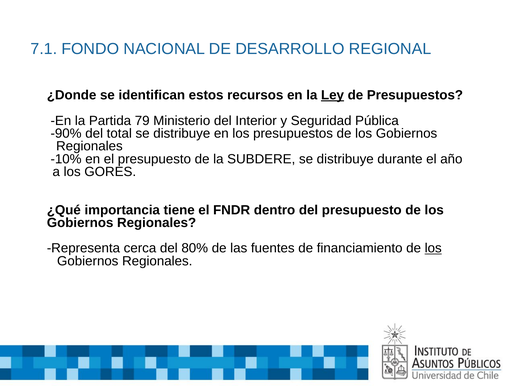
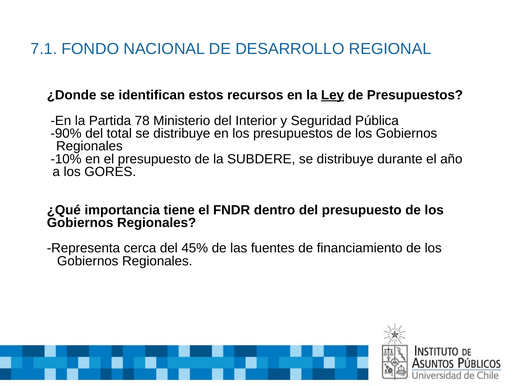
79: 79 -> 78 (142, 121)
80%: 80% -> 45% (195, 248)
los underline: present -> none (433, 248)
